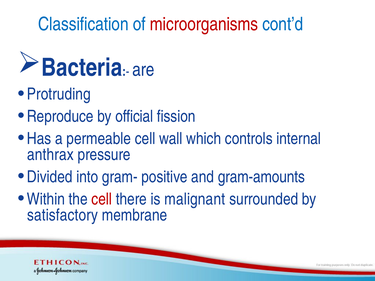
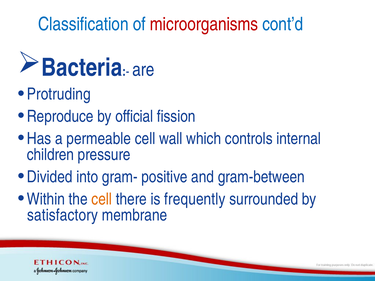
anthrax: anthrax -> children (51, 155)
gram-amounts: gram-amounts -> gram-between (261, 177)
cell colour: red -> orange (102, 199)
malignant: malignant -> frequently (195, 199)
